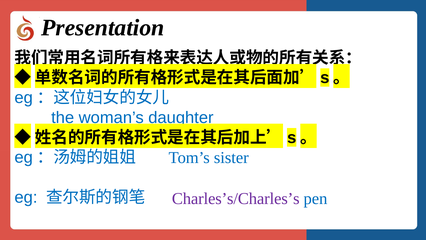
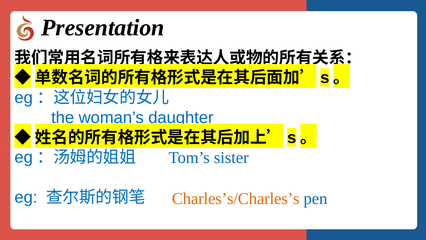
Charles’s/Charles’s colour: purple -> orange (236, 198)
